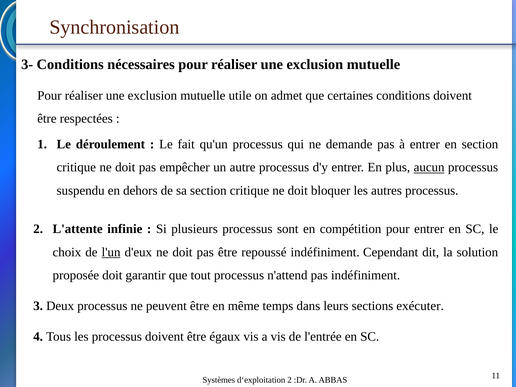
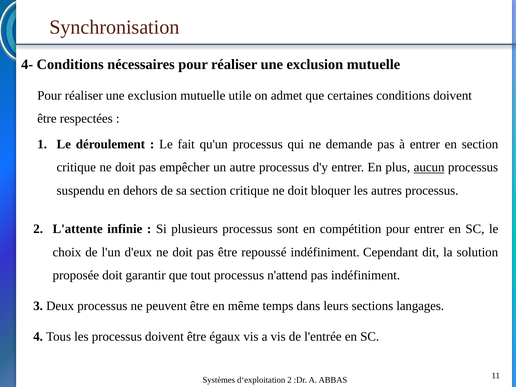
3-: 3- -> 4- (27, 65)
l'un underline: present -> none (111, 252)
exécuter: exécuter -> langages (420, 306)
